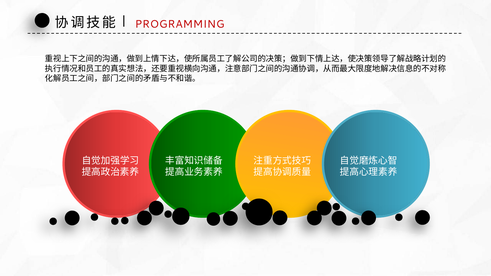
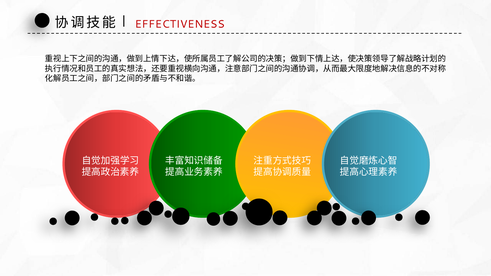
PROGRAMMING: PROGRAMMING -> EFFECTIVENESS (180, 24)
